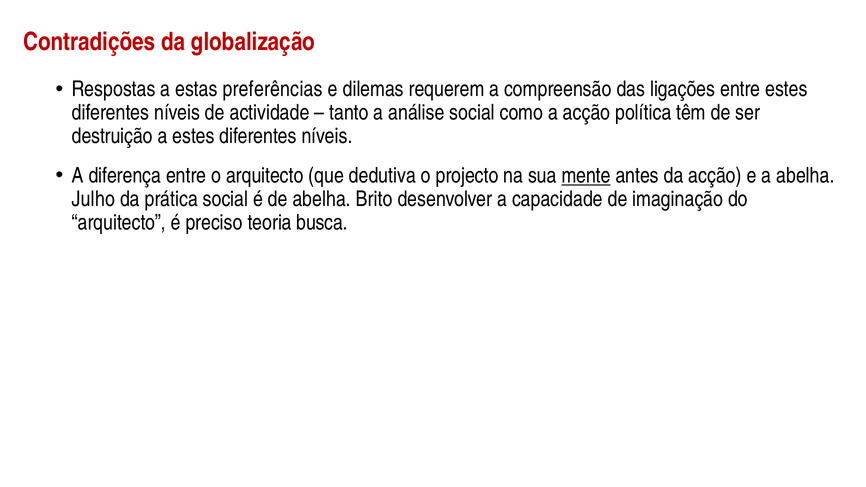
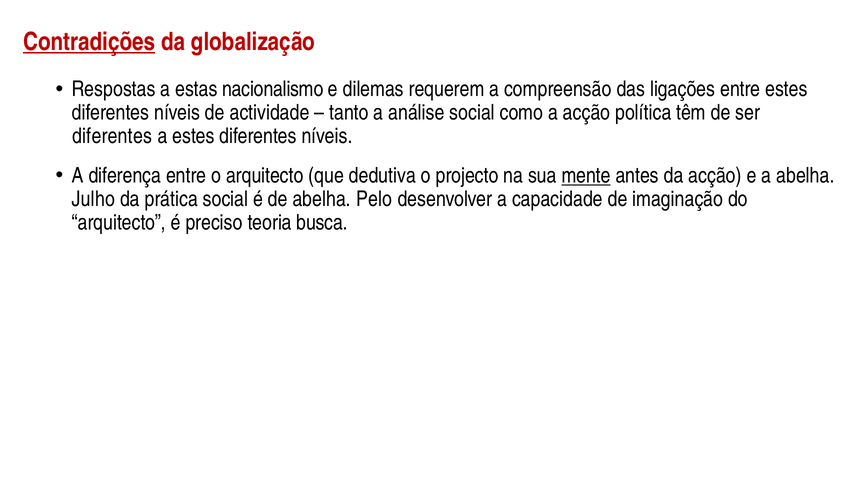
Contradições underline: none -> present (89, 42)
preferências: preferências -> nacionalismo (273, 89)
destruição: destruição -> diferentes (112, 136)
Brito: Brito -> Pelo (374, 199)
